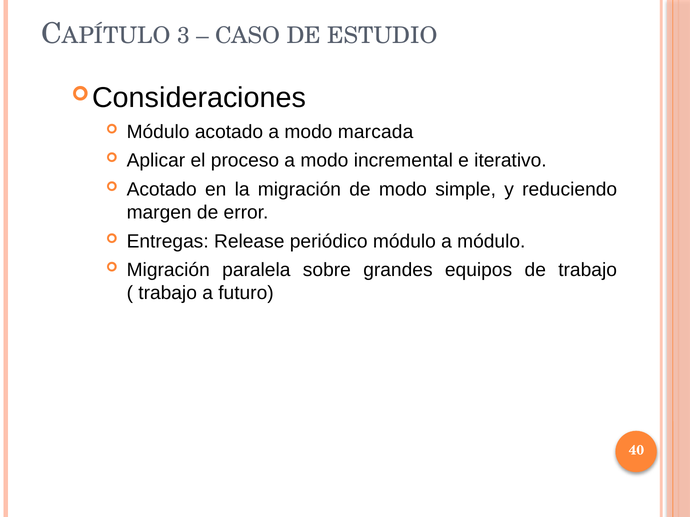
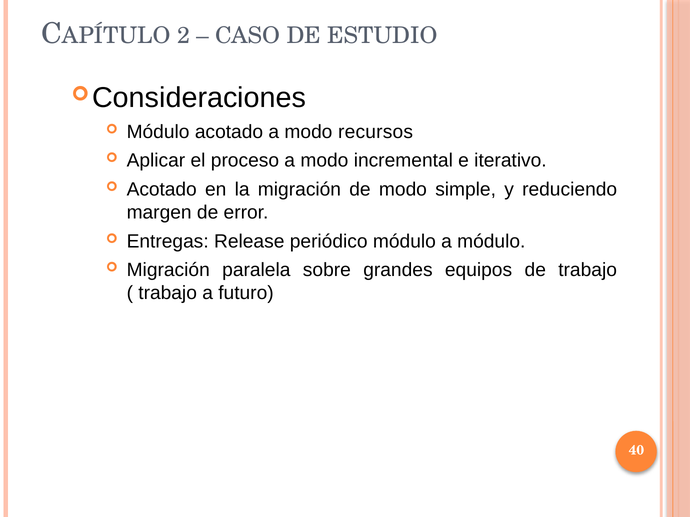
3: 3 -> 2 (183, 36)
marcada: marcada -> recursos (376, 132)
